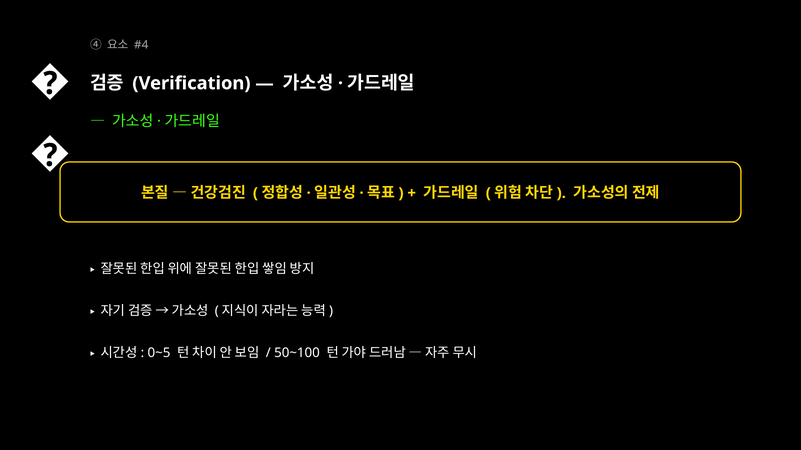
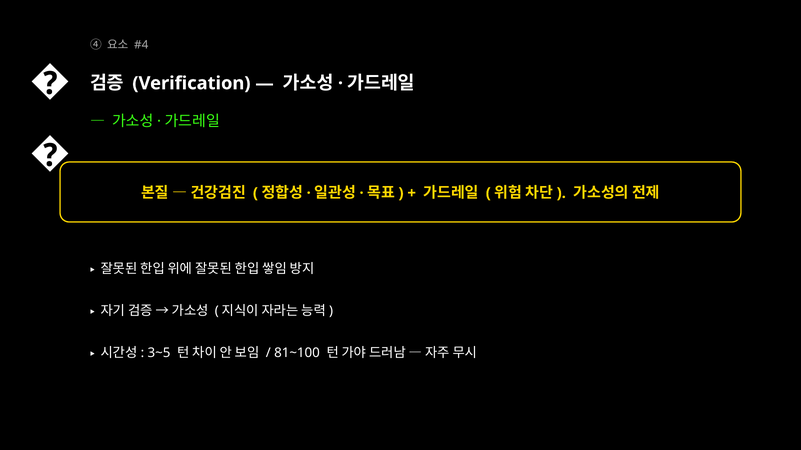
0~5: 0~5 -> 3~5 (159, 353)
50~100: 50~100 -> 81~100 (297, 353)
